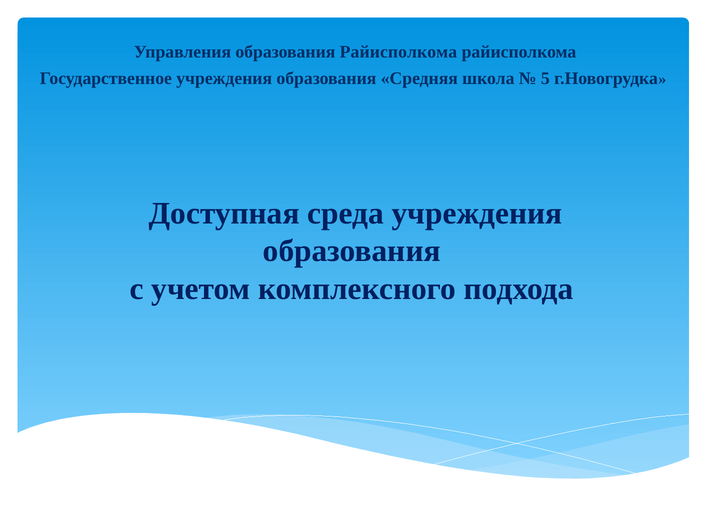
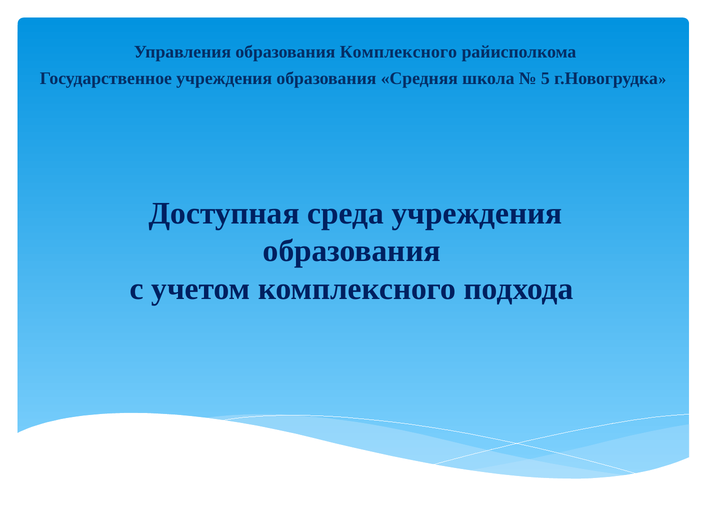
образования Райисполкома: Райисполкома -> Комплексного (398, 52)
